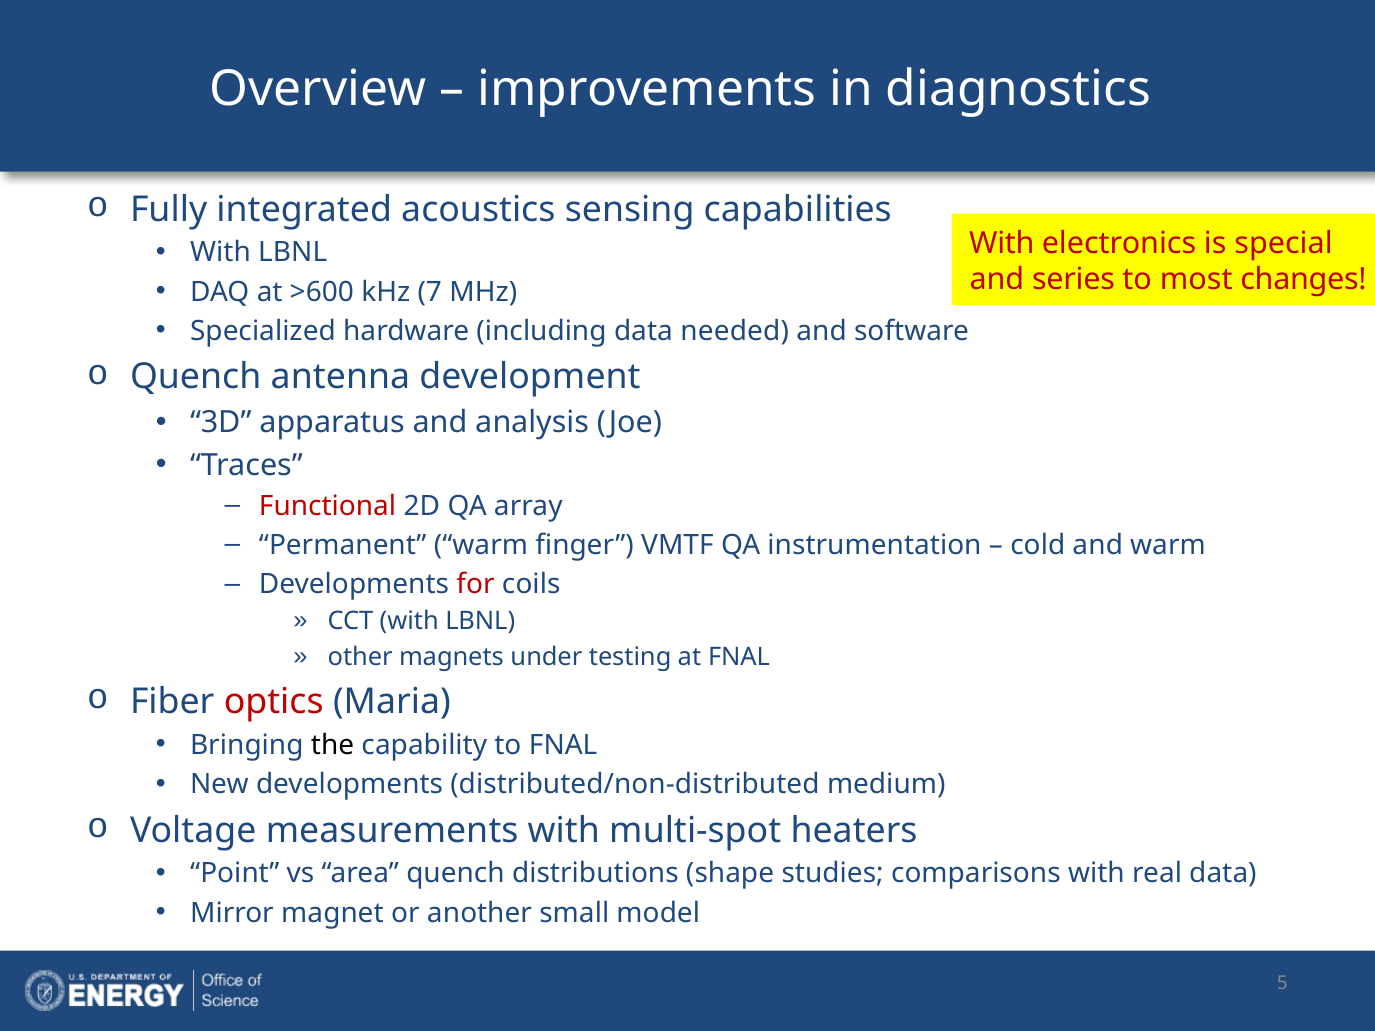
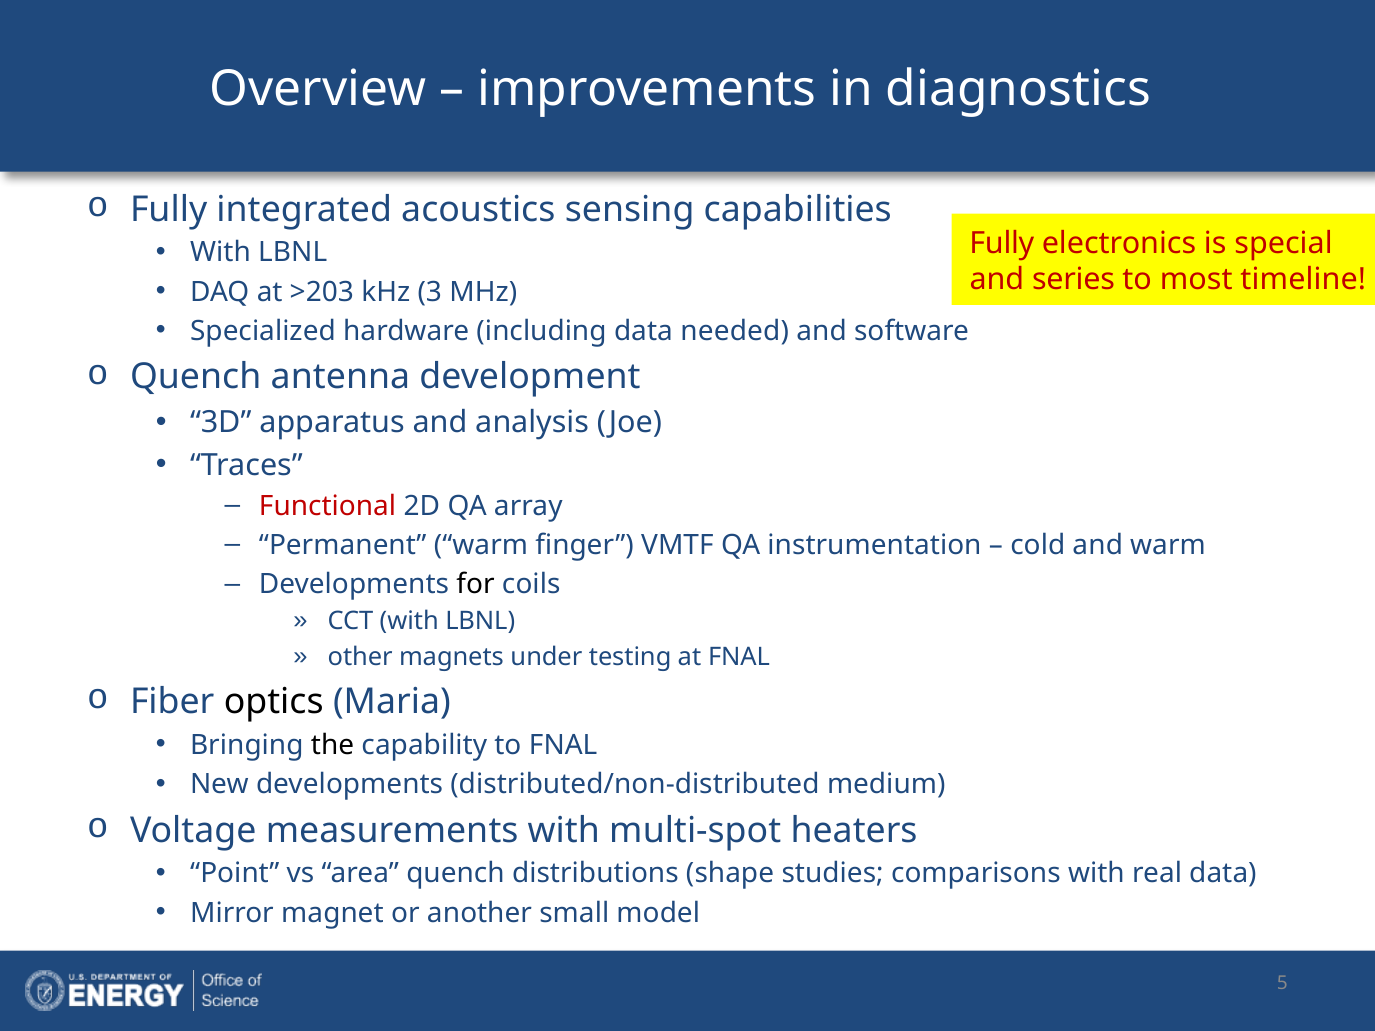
With: With -> Fully (1002, 243)
changes: changes -> timeline (1303, 280)
>600: >600 -> >203 (322, 292)
7: 7 -> 3 (430, 292)
for colour: red -> black (476, 585)
optics colour: red -> black (274, 702)
